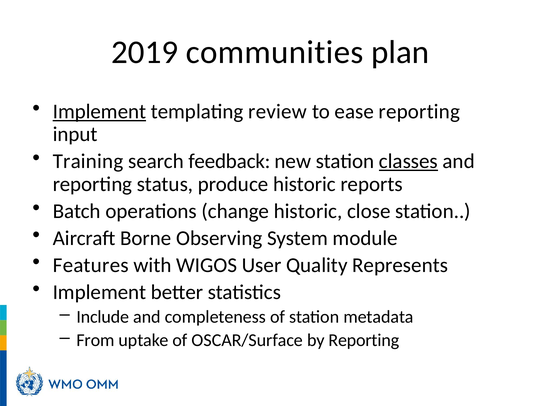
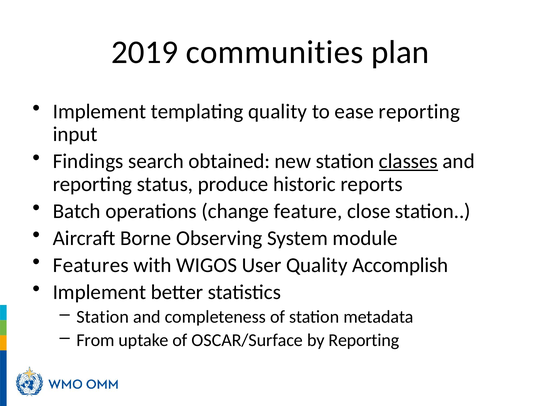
Implement underline: present -> none (99, 111)
templating review: review -> quality (278, 111)
Training: Training -> Findings (88, 161)
feedback: feedback -> obtained (229, 161)
change historic: historic -> feature (308, 211)
Represents: Represents -> Accomplish (400, 265)
Include: Include -> Station (103, 317)
